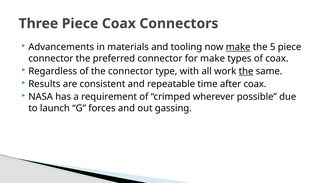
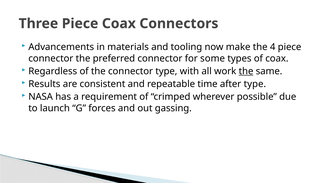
make underline: present -> none (238, 47)
5: 5 -> 4 (273, 47)
for make: make -> some (213, 58)
after coax: coax -> type (255, 84)
